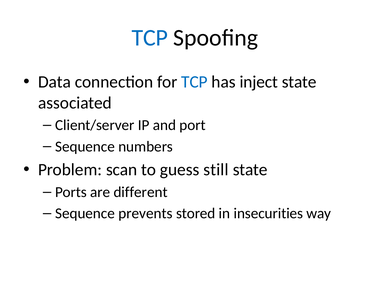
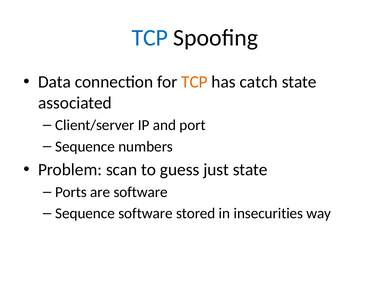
TCP colour: blue -> orange (194, 82)
inject: inject -> catch (259, 82)
still: still -> just (216, 169)
are different: different -> software (141, 192)
Sequence prevents: prevents -> software (145, 213)
